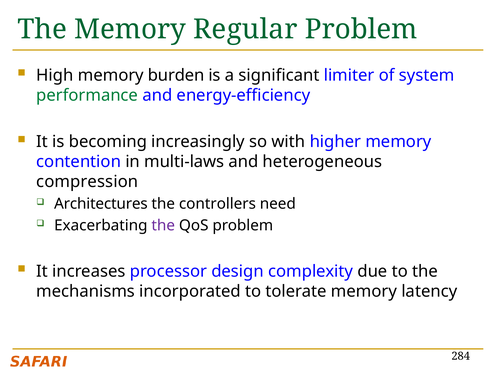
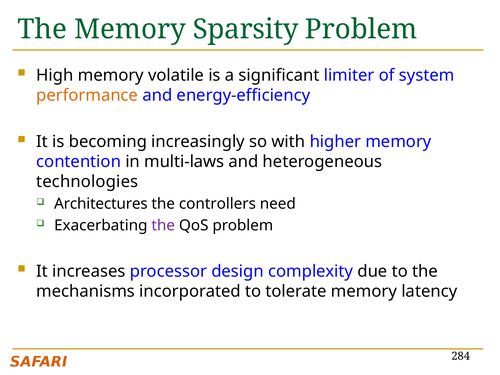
Regular: Regular -> Sparsity (246, 29)
burden: burden -> volatile (176, 75)
performance colour: green -> orange (87, 95)
compression: compression -> technologies (87, 182)
